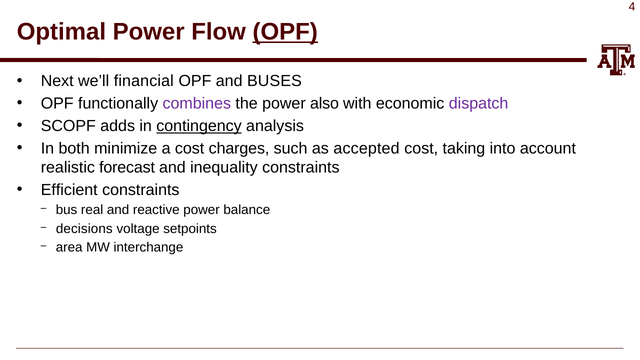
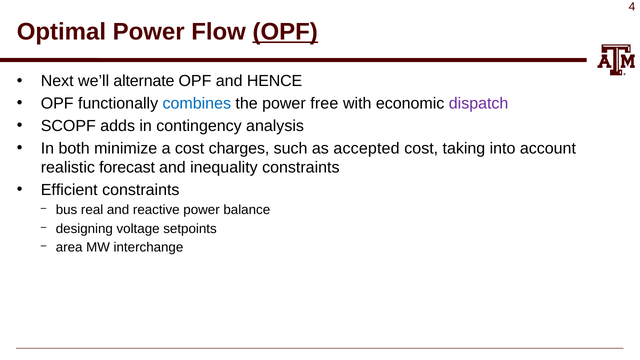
financial: financial -> alternate (144, 81)
BUSES: BUSES -> HENCE (275, 81)
combines colour: purple -> blue (197, 104)
also: also -> free (324, 104)
contingency underline: present -> none (199, 126)
decisions: decisions -> designing (84, 229)
